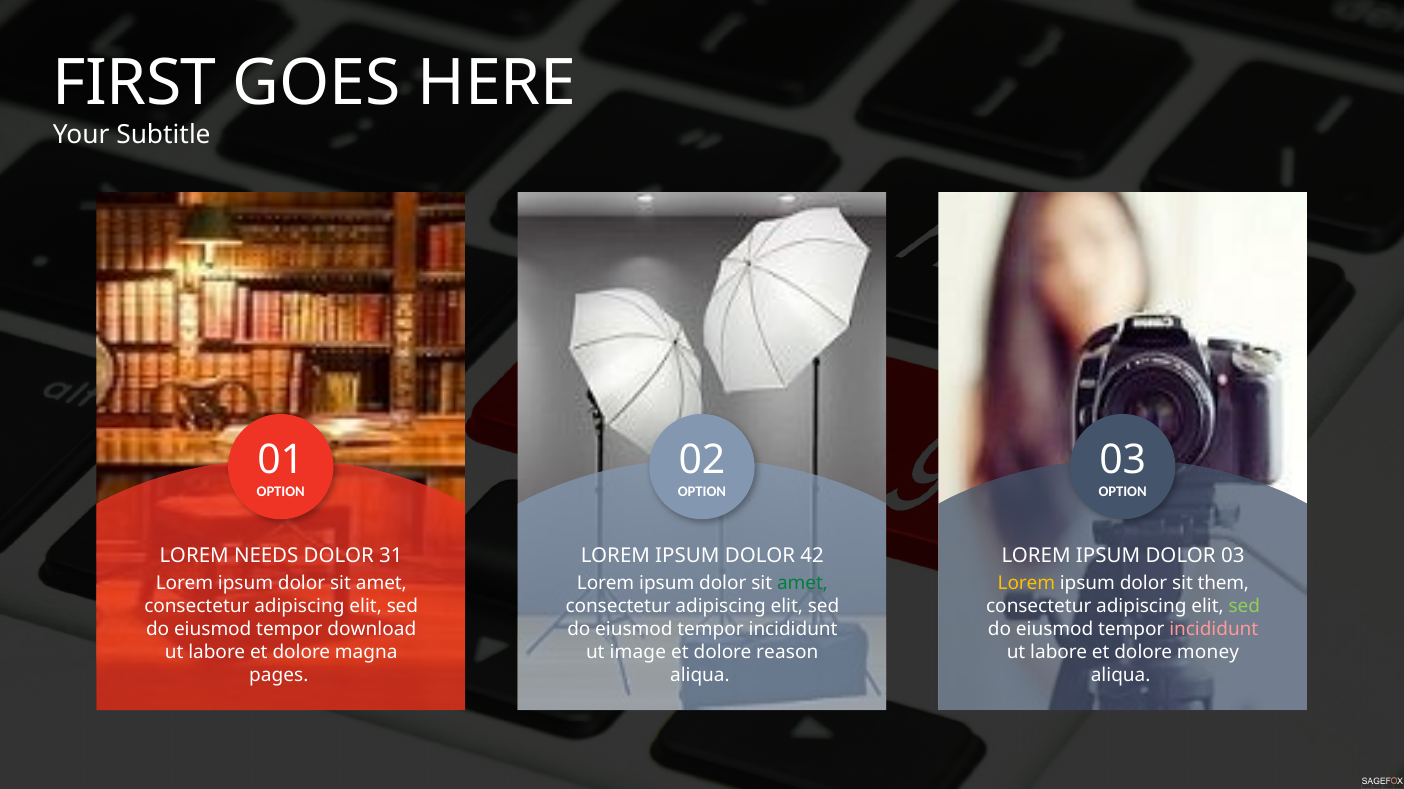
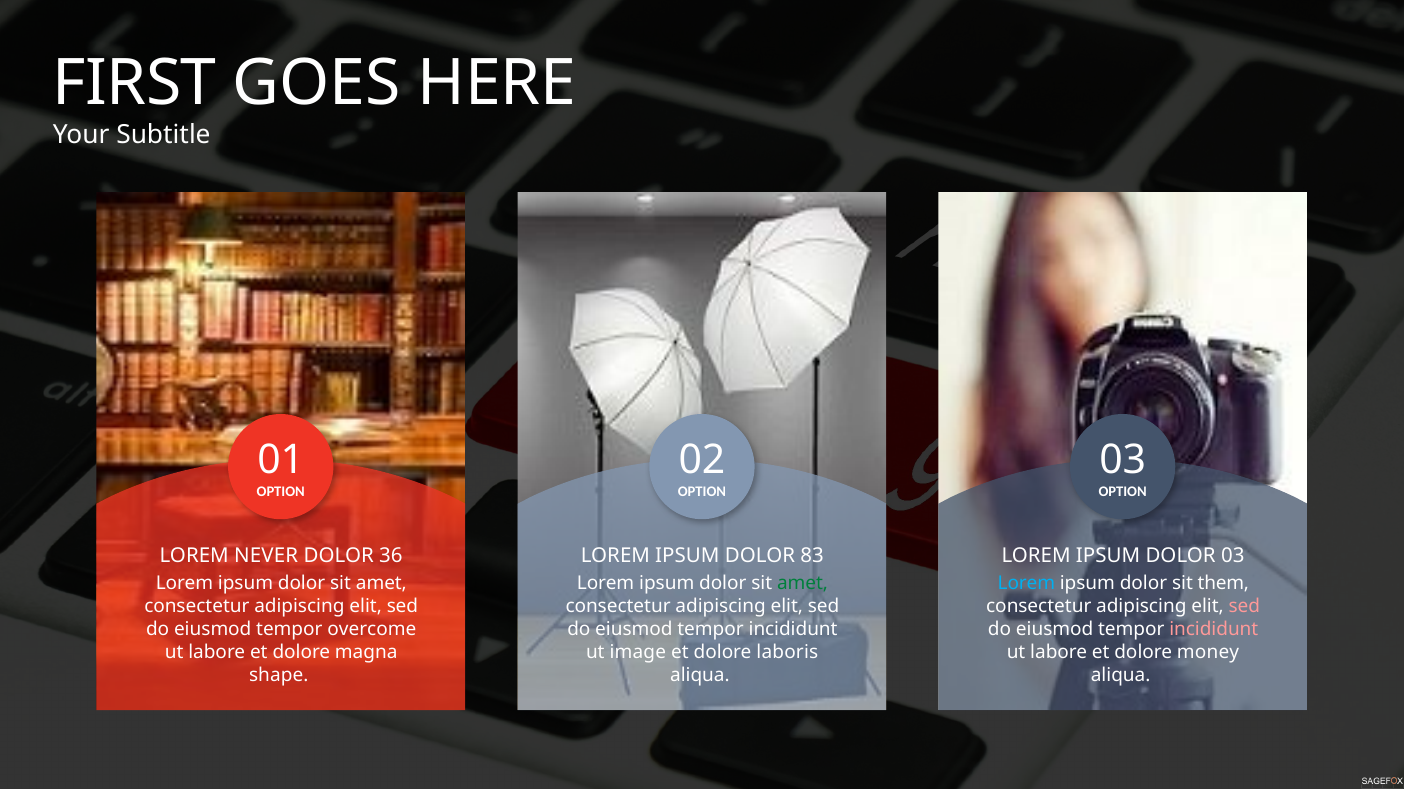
NEEDS: NEEDS -> NEVER (266, 556)
31: 31 -> 36 (391, 556)
42: 42 -> 83 (812, 556)
Lorem colour: yellow -> light blue (1026, 584)
sed colour: light green -> pink (1244, 607)
download: download -> overcome (372, 630)
reason: reason -> laboris (787, 653)
pages: pages -> shape (279, 675)
